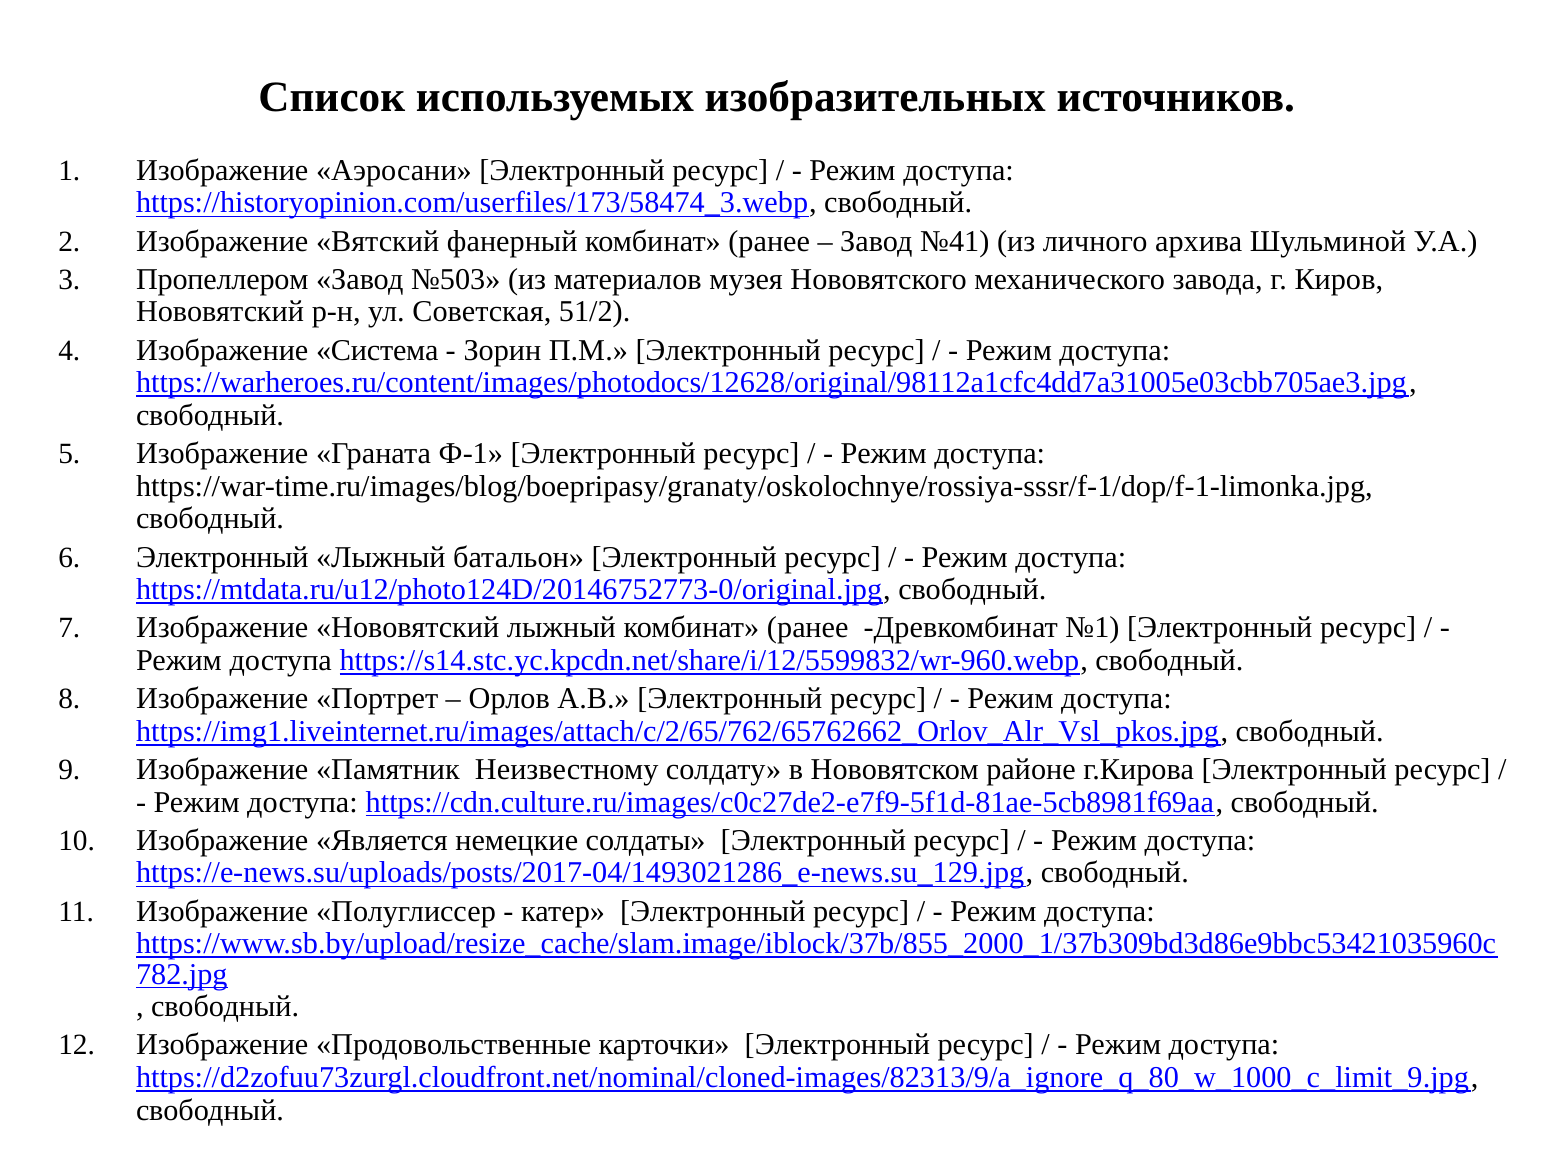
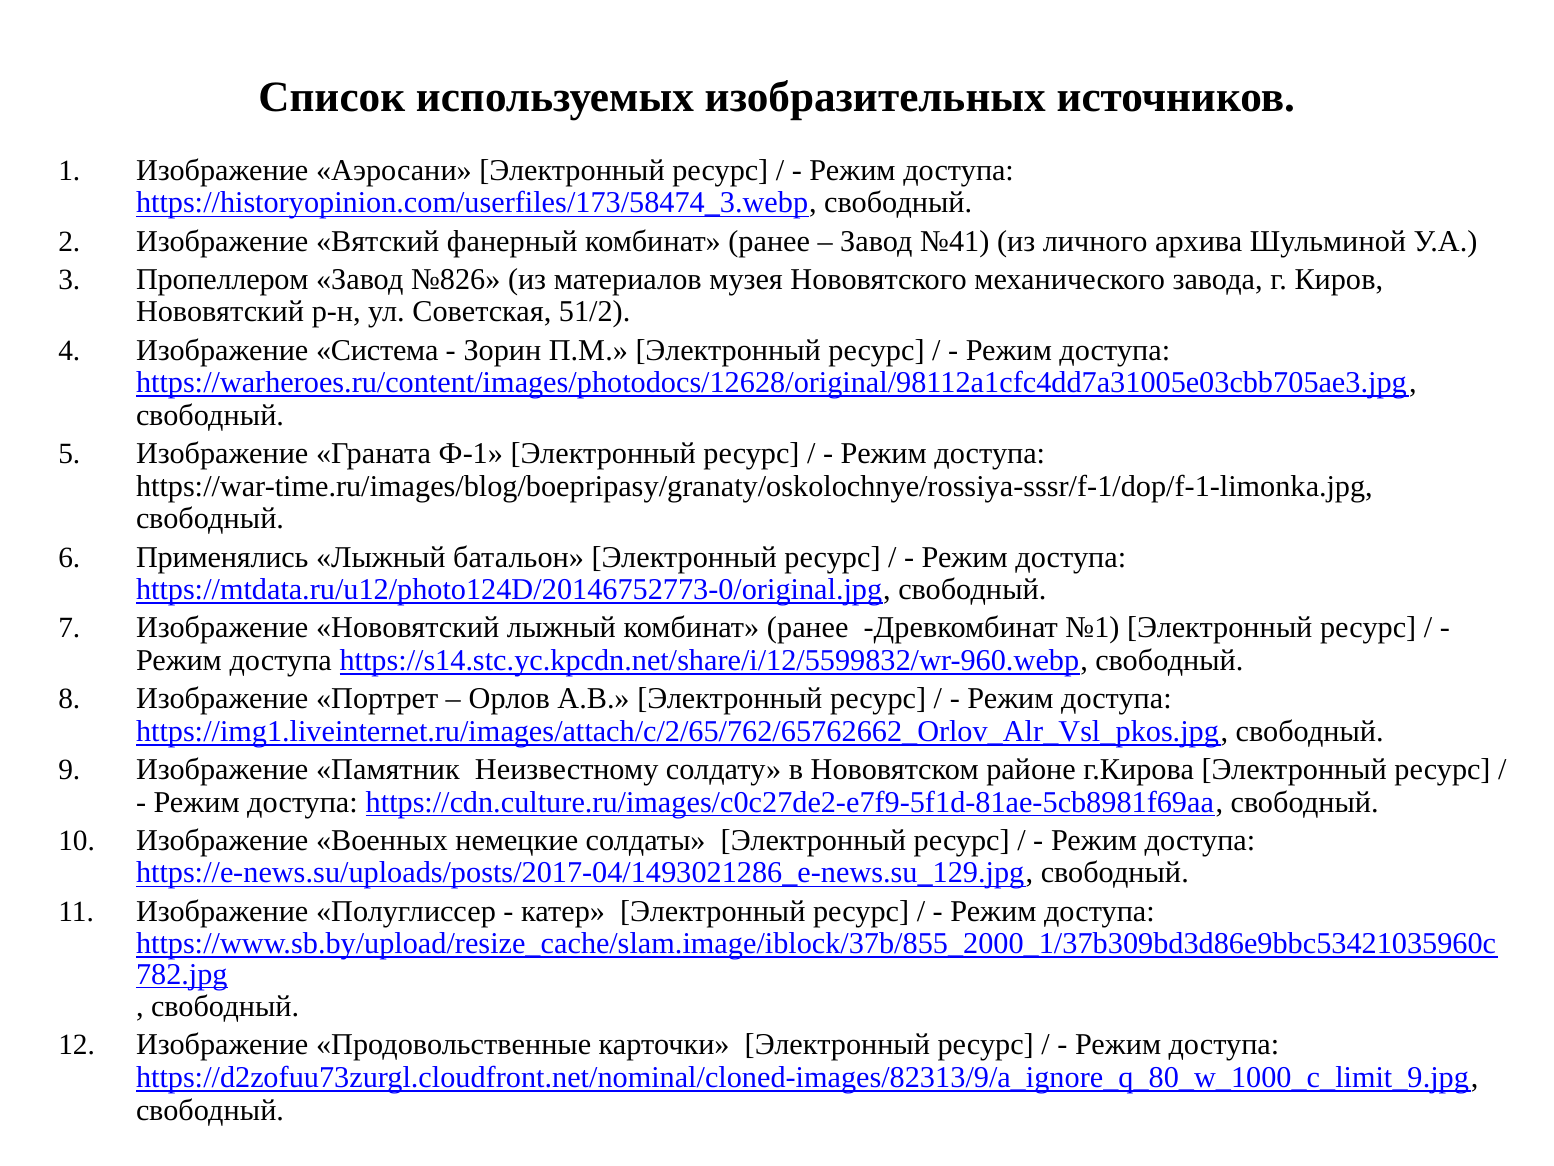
№503: №503 -> №826 (456, 279)
Электронный: Электронный -> Применялись (222, 557)
Является: Является -> Военных (382, 840)
